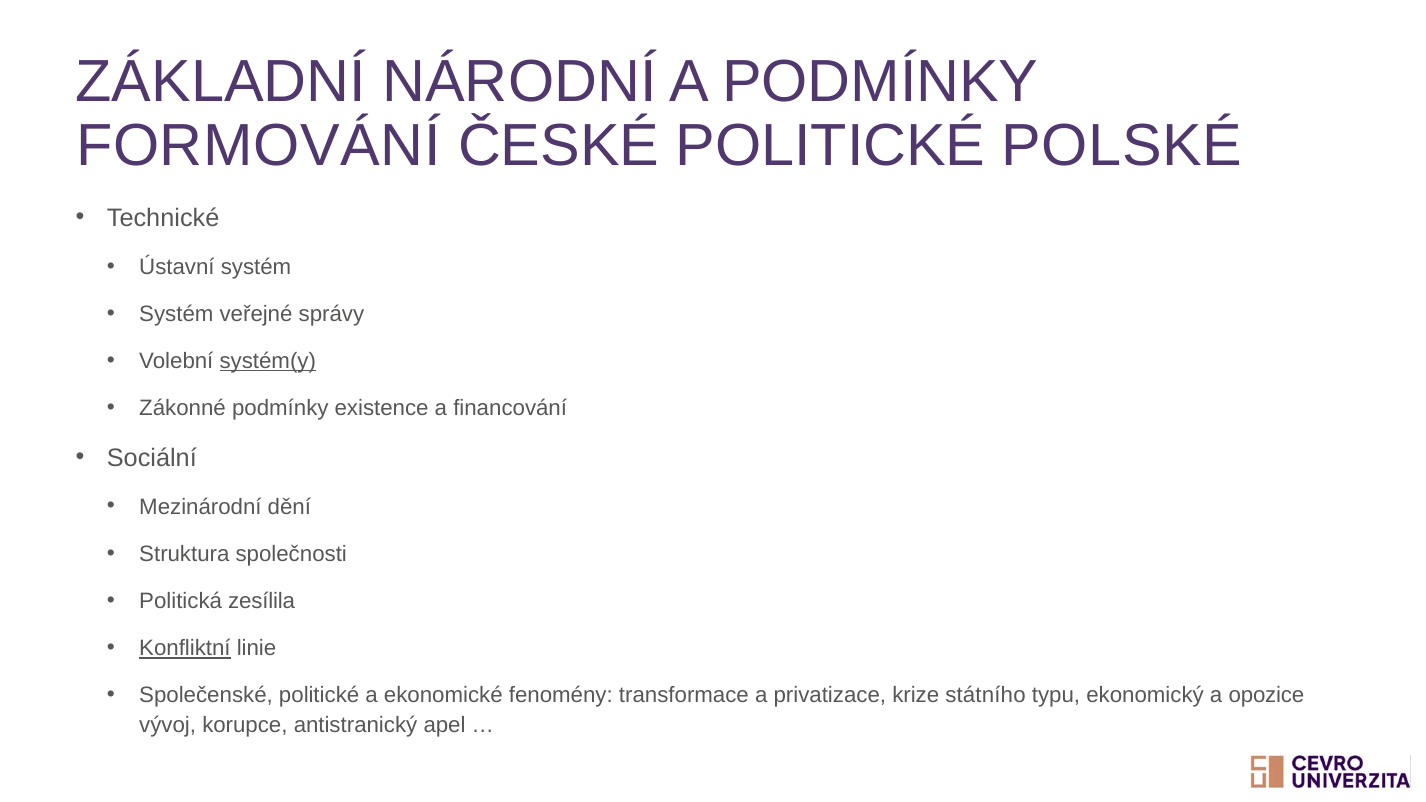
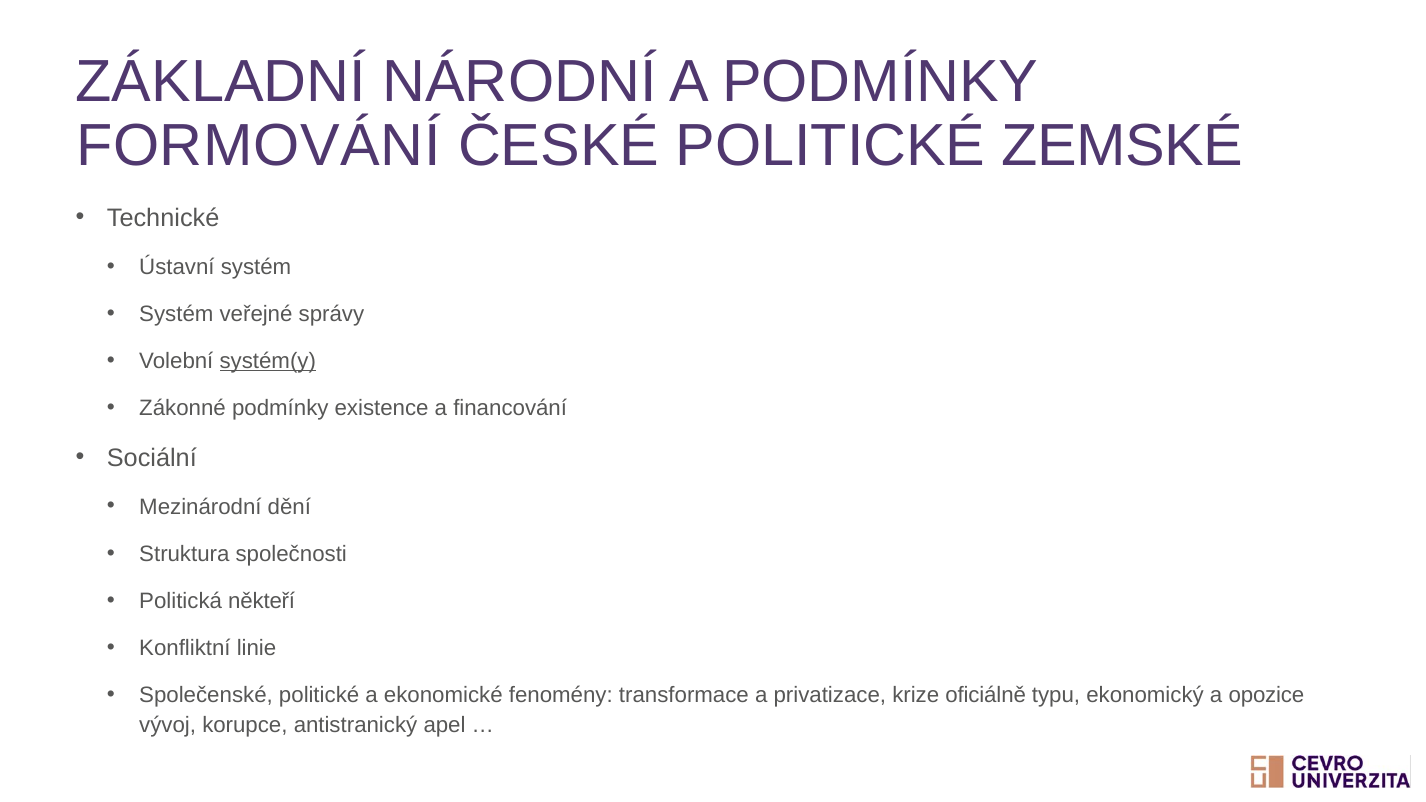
POLSKÉ: POLSKÉ -> ZEMSKÉ (1122, 146)
zesílila: zesílila -> někteří (262, 601)
Konfliktní underline: present -> none (185, 648)
státního: státního -> oficiálně (986, 696)
